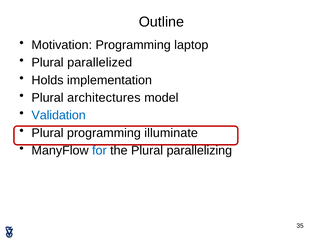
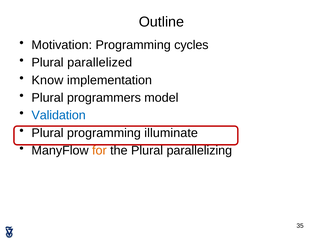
laptop: laptop -> cycles (191, 45)
Holds: Holds -> Know (47, 80)
architectures: architectures -> programmers (104, 98)
for colour: blue -> orange (99, 151)
